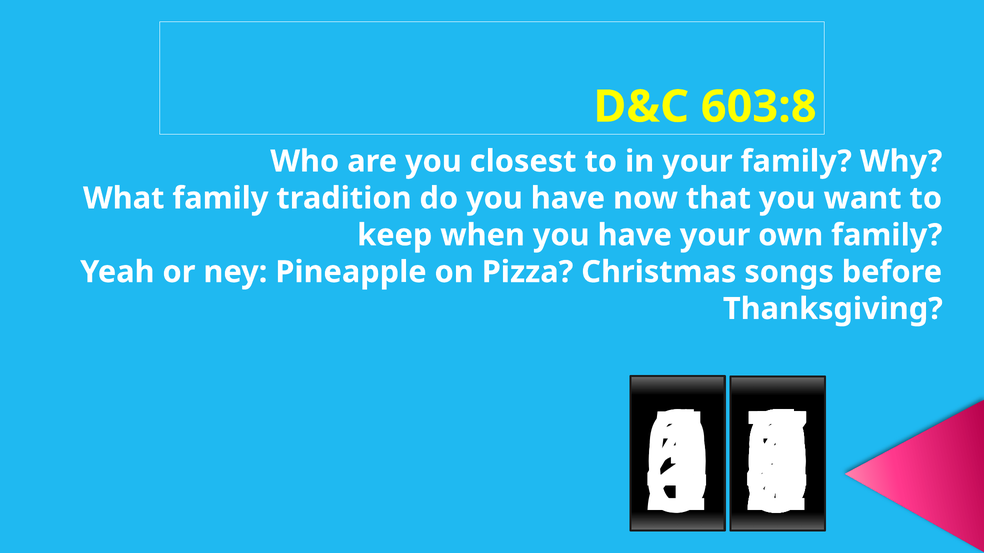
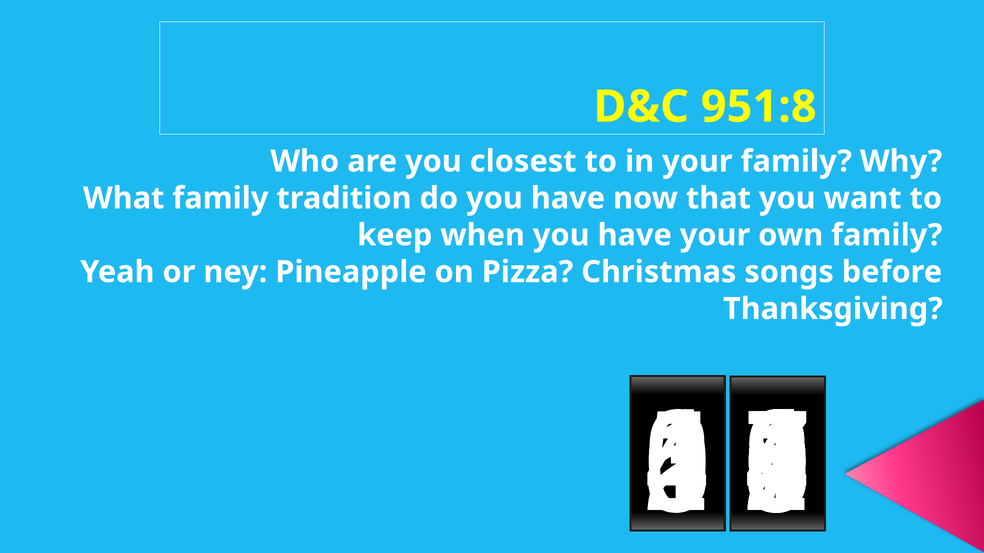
603:8: 603:8 -> 951:8 (759, 107)
